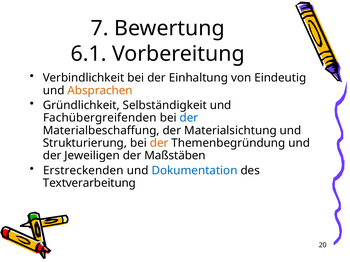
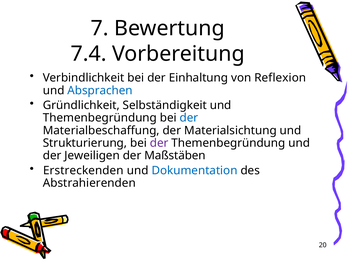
6.1: 6.1 -> 7.4 (89, 54)
Eindeutig: Eindeutig -> Reflexion (280, 78)
Absprachen colour: orange -> blue (100, 91)
Fachübergreifenden: Fachübergreifenden -> Themenbegründung (100, 118)
der colour: orange -> purple (159, 143)
Textverarbeitung: Textverarbeitung -> Abstrahierenden (89, 183)
